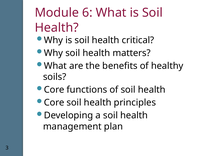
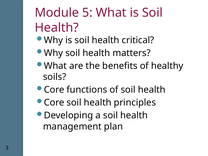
6: 6 -> 5 (87, 13)
